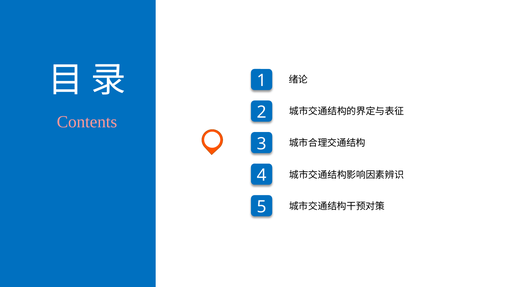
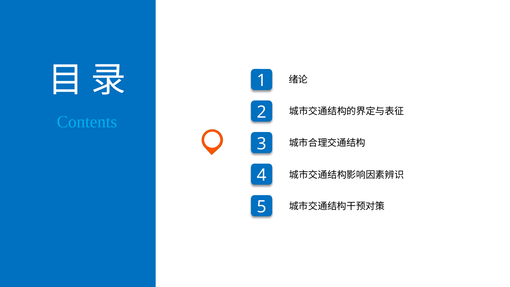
Contents colour: pink -> light blue (87, 122)
